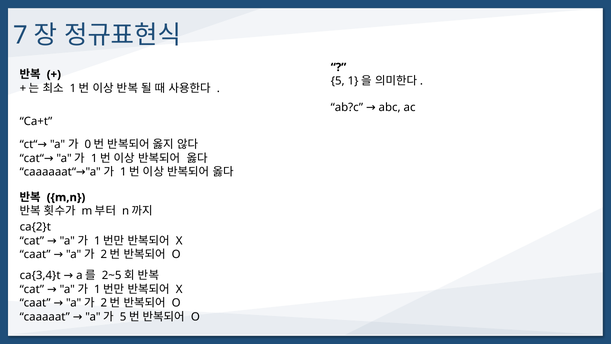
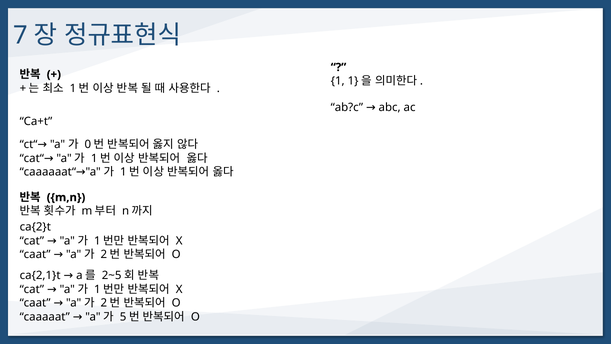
5: 5 -> 1 (338, 81)
ca{3,4}t: ca{3,4}t -> ca{2,1}t (40, 275)
